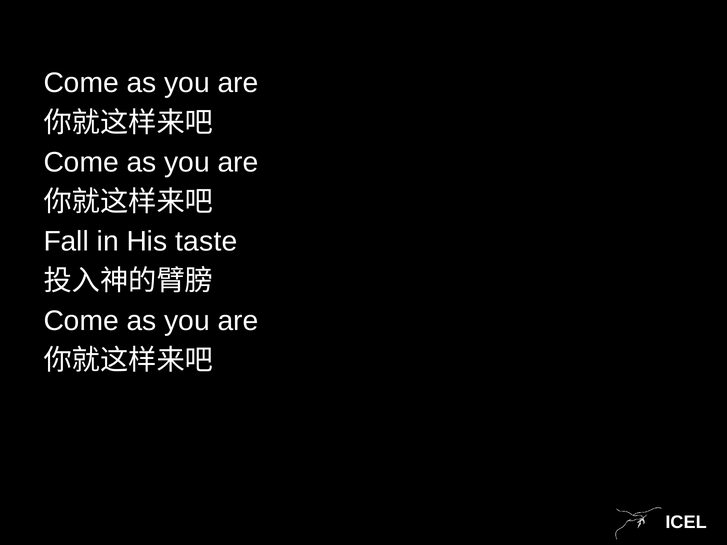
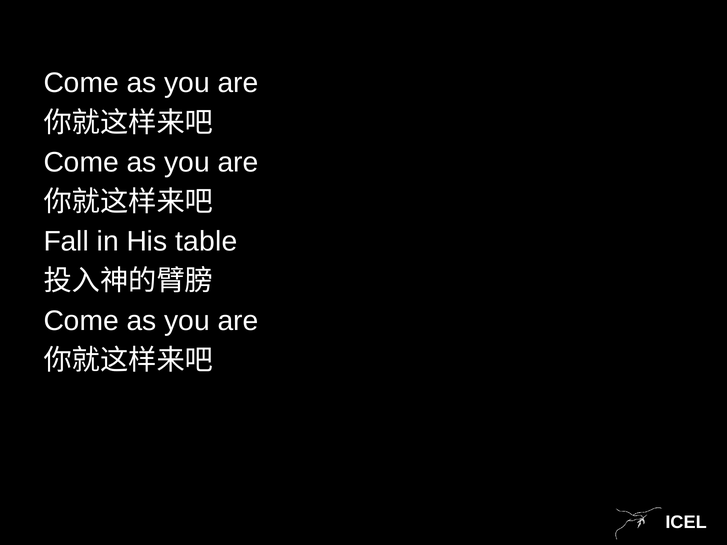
taste: taste -> table (206, 242)
